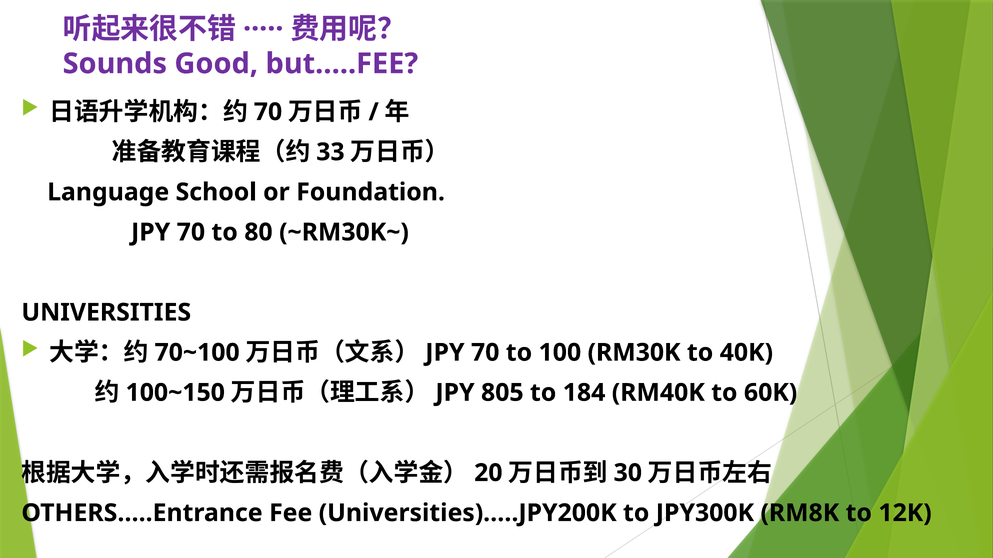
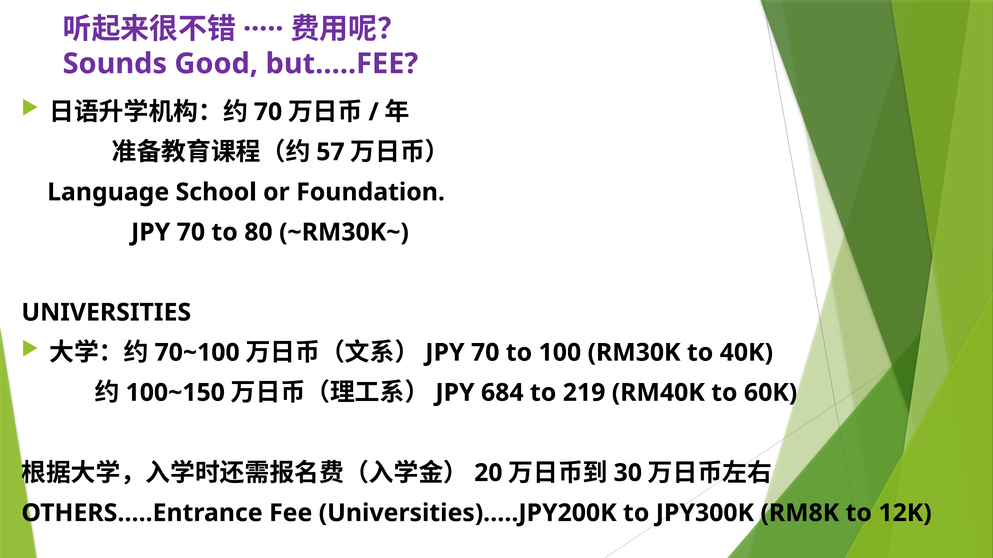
33: 33 -> 57 (330, 152)
805: 805 -> 684 (502, 393)
184: 184 -> 219 (584, 393)
